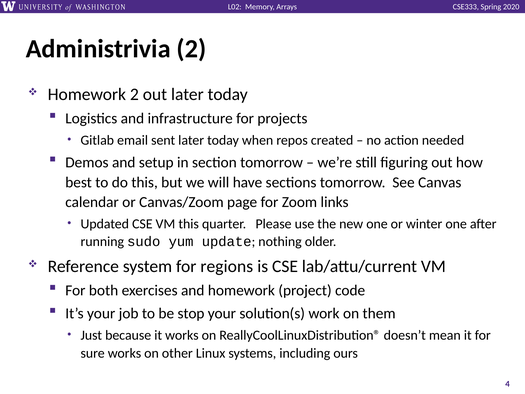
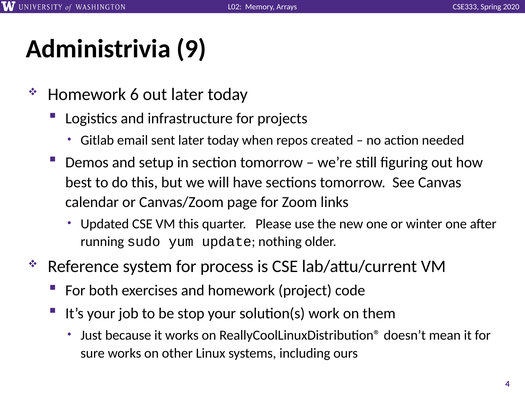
Administrivia 2: 2 -> 9 (191, 49)
Homework 2: 2 -> 6 (134, 94)
regions: regions -> process (227, 266)
